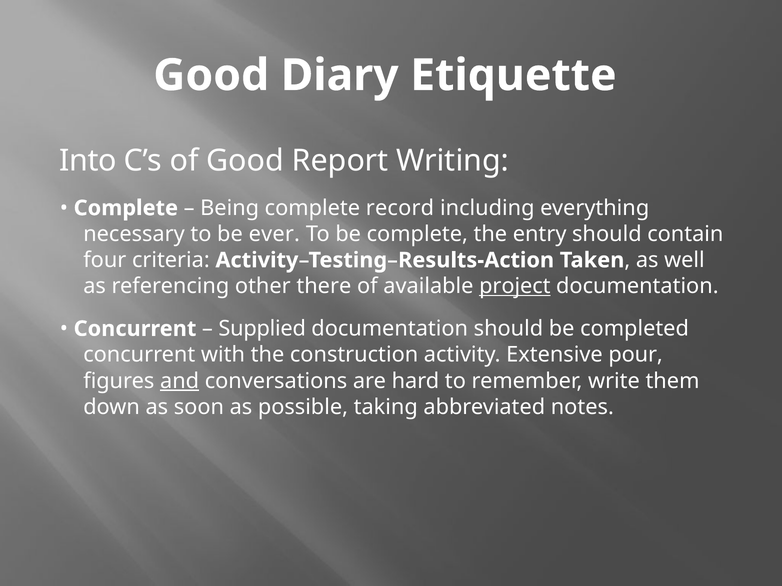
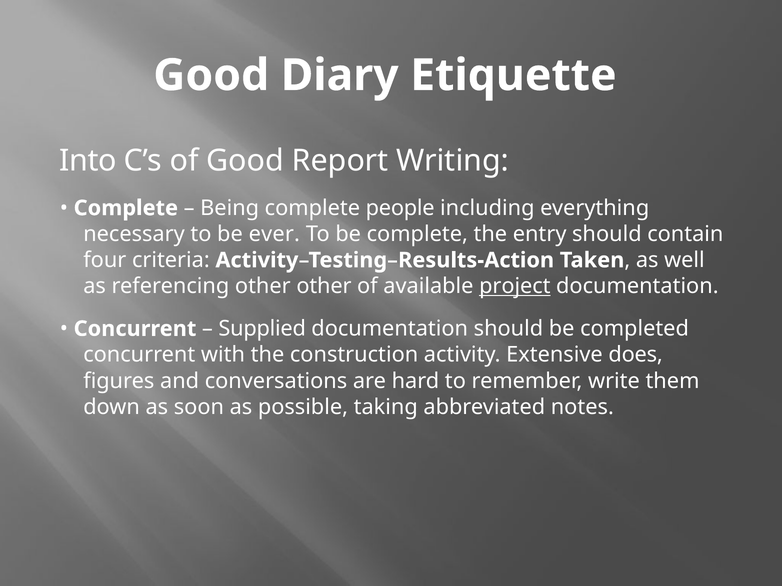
record: record -> people (400, 208)
other there: there -> other (324, 286)
pour: pour -> does (636, 355)
and underline: present -> none (180, 381)
